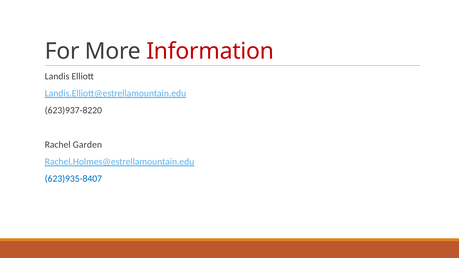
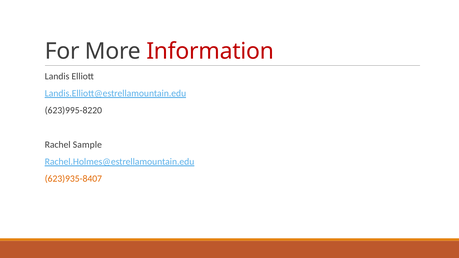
623)937-8220: 623)937-8220 -> 623)995-8220 (73, 111)
Garden: Garden -> Sample (87, 145)
623)935-8407 colour: blue -> orange (73, 179)
